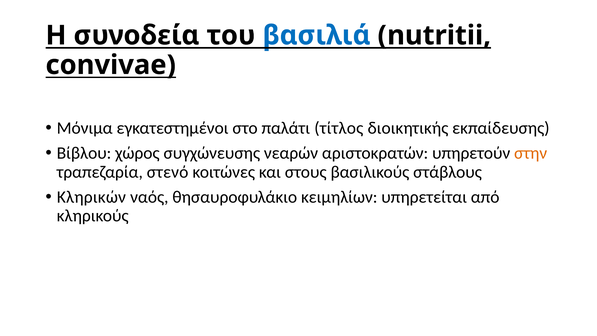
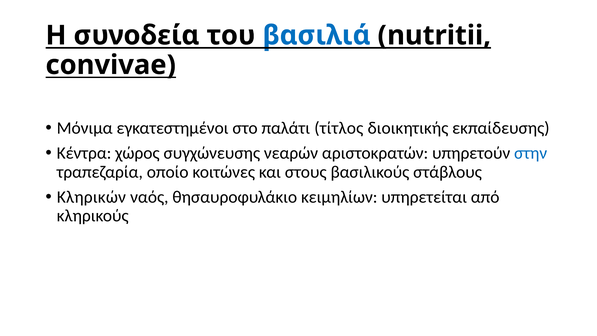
Βίβλου: Βίβλου -> Κέντρα (84, 153)
στην colour: orange -> blue (531, 153)
στενό: στενό -> οποίο (168, 172)
